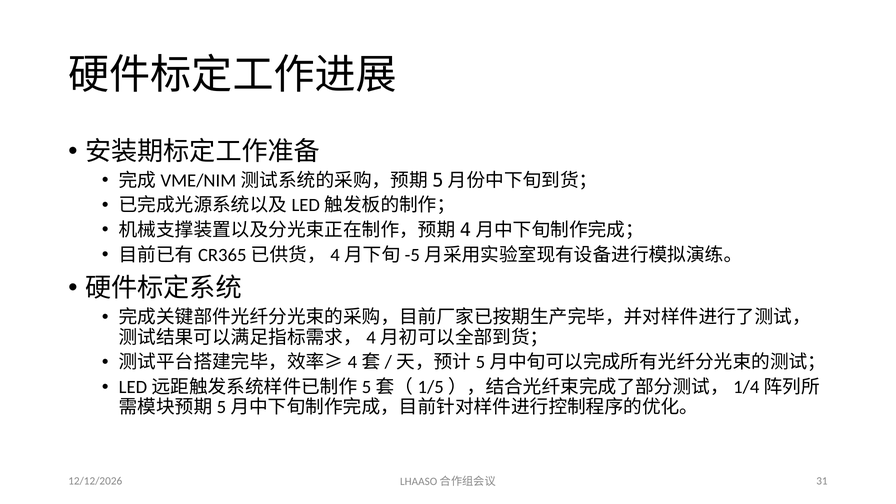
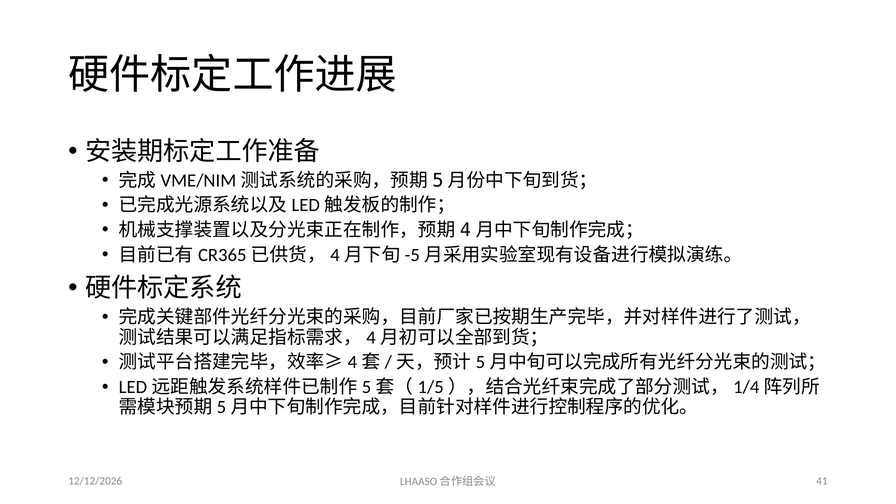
31: 31 -> 41 (822, 481)
